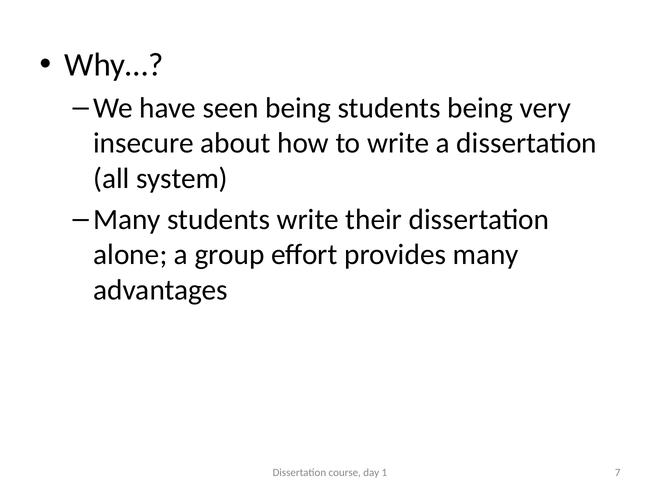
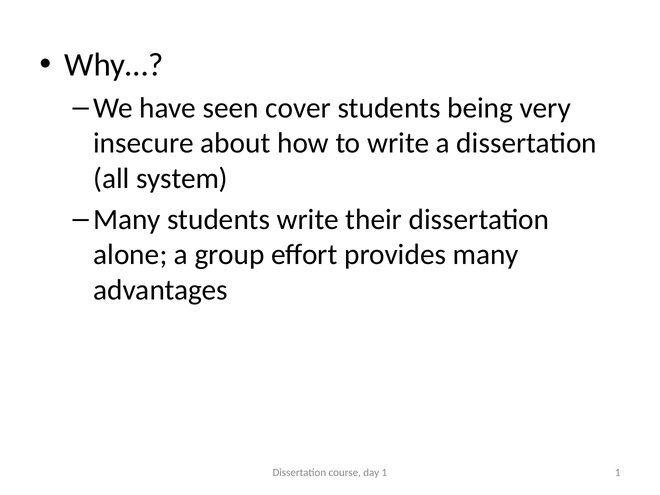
seen being: being -> cover (298, 108)
1 7: 7 -> 1 (618, 473)
